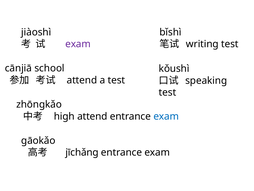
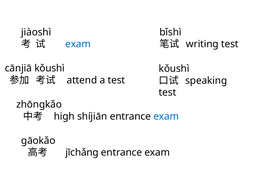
exam colour: purple -> blue (78, 44)
cānjiā school: school -> kǒushì (50, 68)
high attend: attend -> shíjiān (92, 116)
